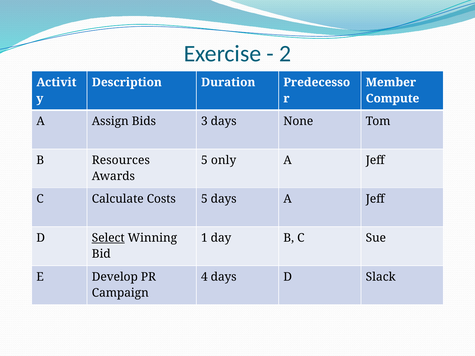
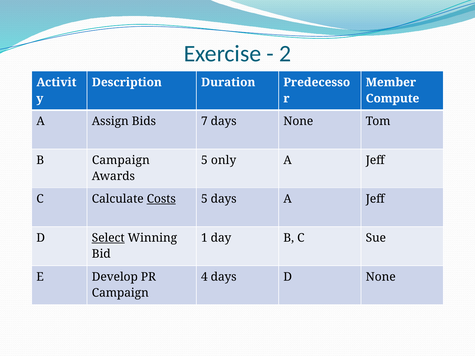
3: 3 -> 7 (204, 121)
B Resources: Resources -> Campaign (121, 160)
Costs underline: none -> present (161, 199)
D Slack: Slack -> None (381, 277)
